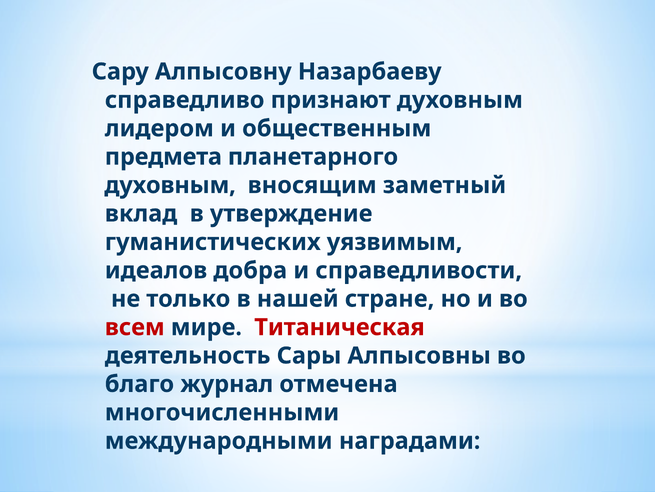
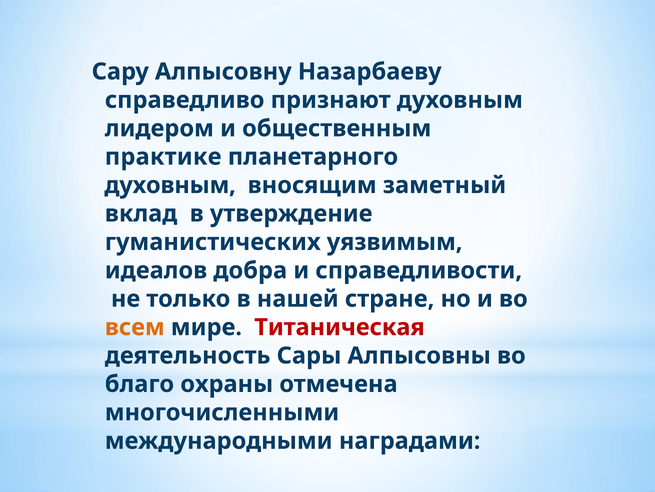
предмета: предмета -> практике (163, 157)
всем colour: red -> orange (135, 327)
журнал: журнал -> охраны (227, 384)
